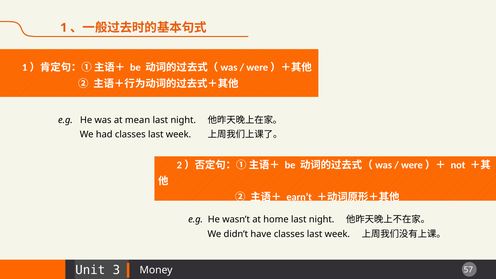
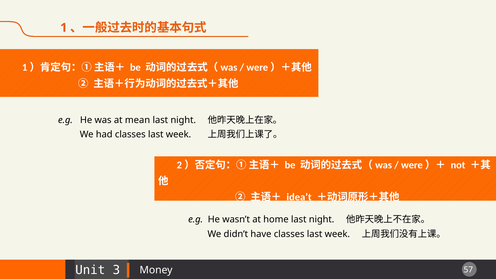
earn’t: earn’t -> idea’t (299, 197)
